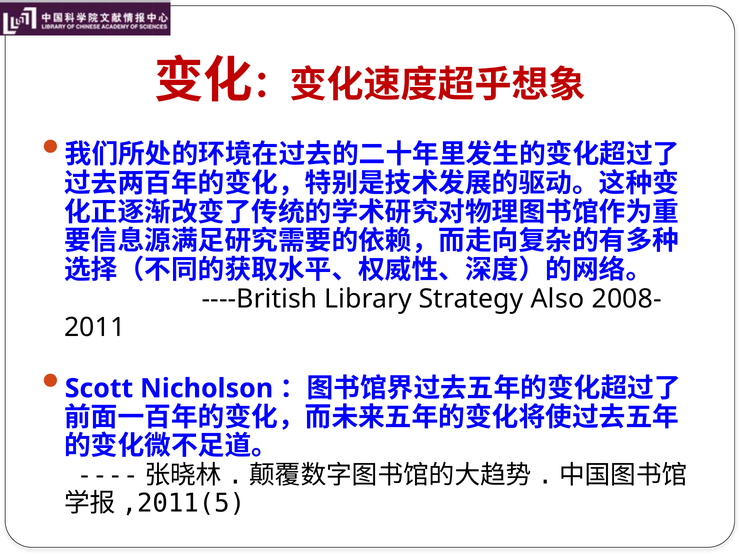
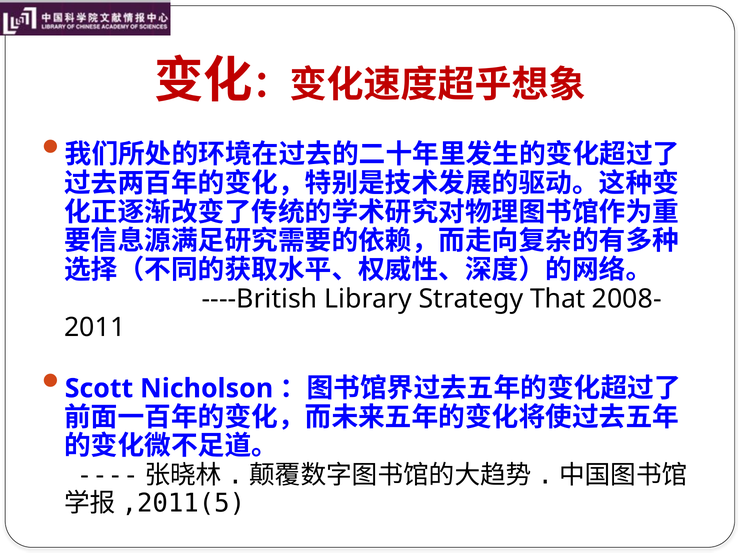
Also: Also -> That (558, 299)
